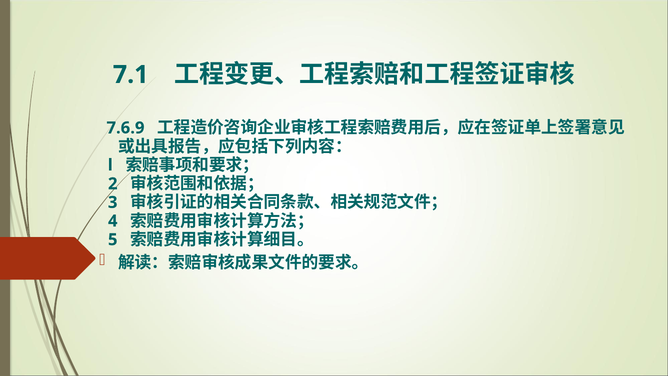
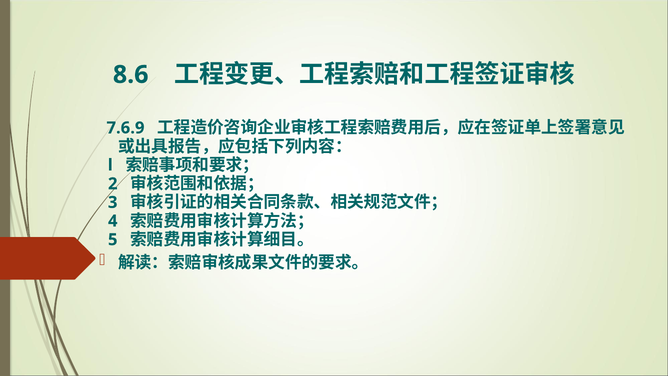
7.1: 7.1 -> 8.6 (131, 75)
